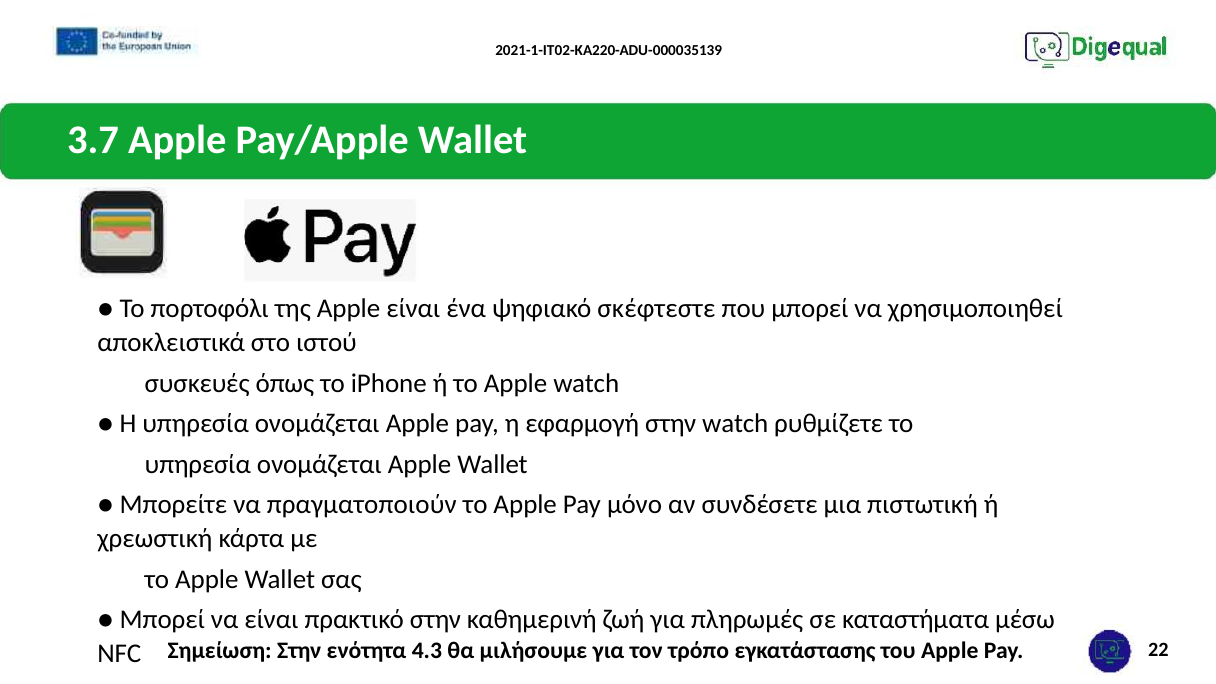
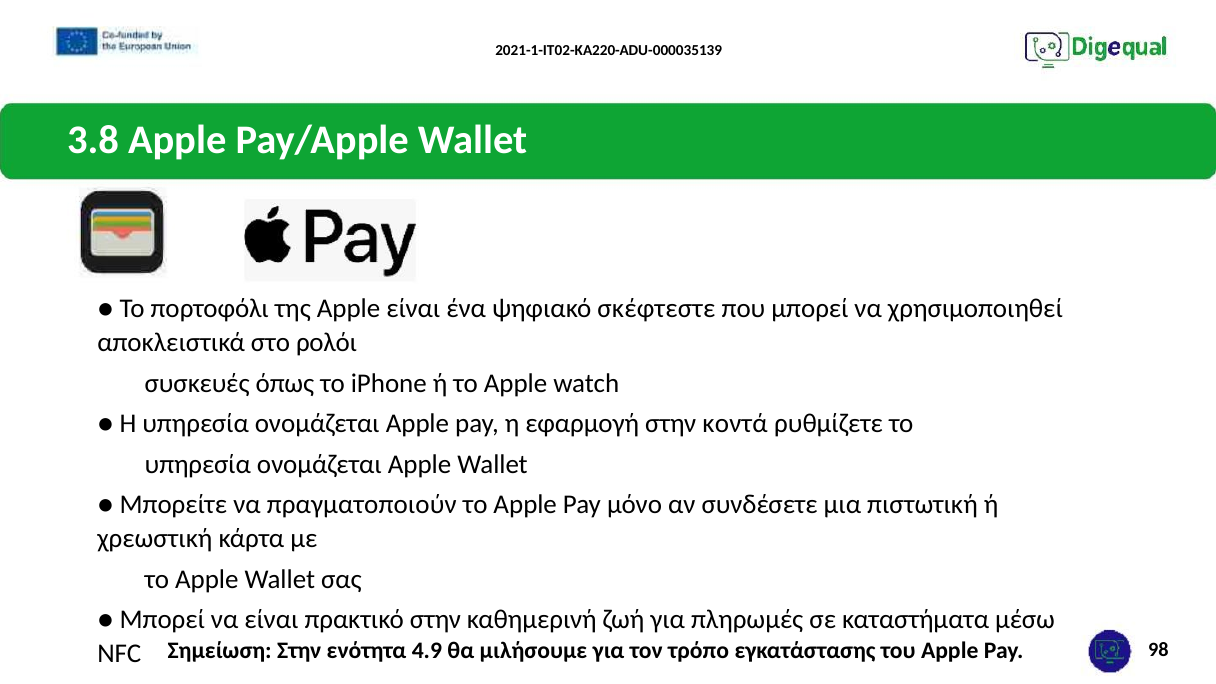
3.7: 3.7 -> 3.8 (93, 140)
ιστού: ιστού -> ρολόι (327, 343)
στην watch: watch -> κοντά (735, 424)
4.3: 4.3 -> 4.9 (427, 651)
22: 22 -> 98 (1158, 650)
